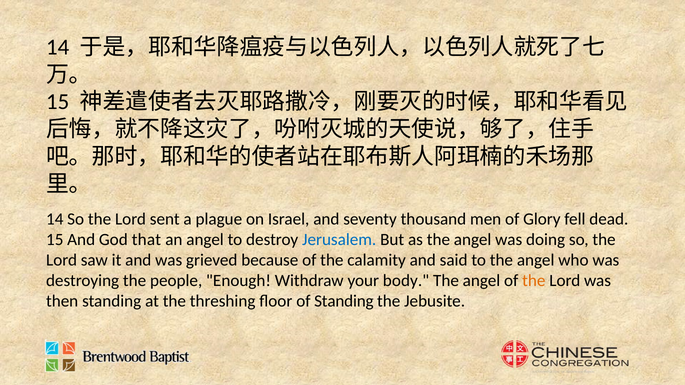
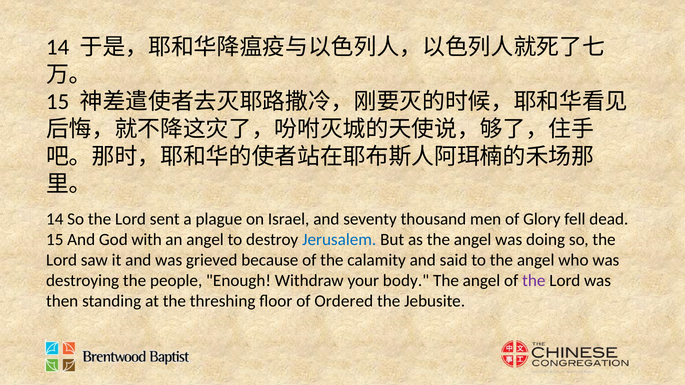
that: that -> with (147, 240)
the colour: orange -> purple (534, 281)
of Standing: Standing -> Ordered (344, 301)
